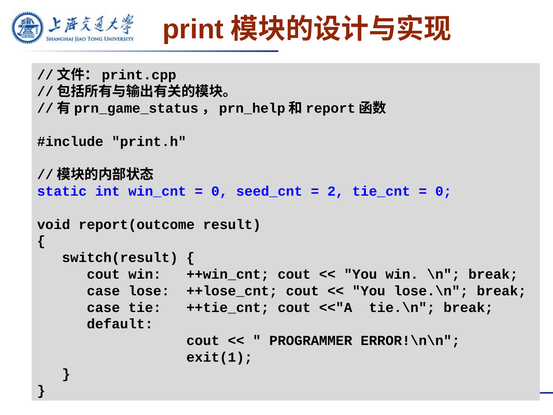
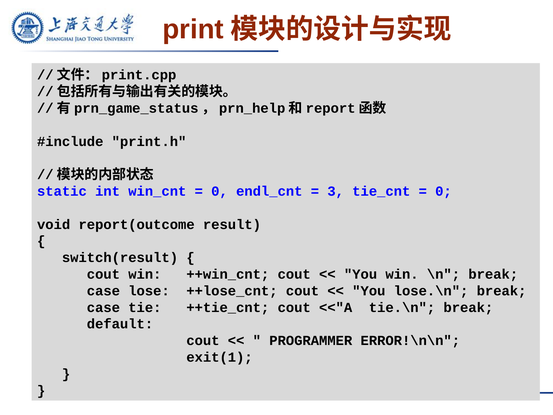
seed_cnt: seed_cnt -> endl_cnt (269, 191)
2: 2 -> 3 (336, 191)
